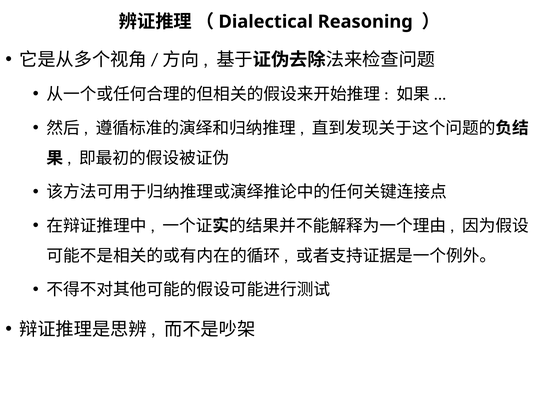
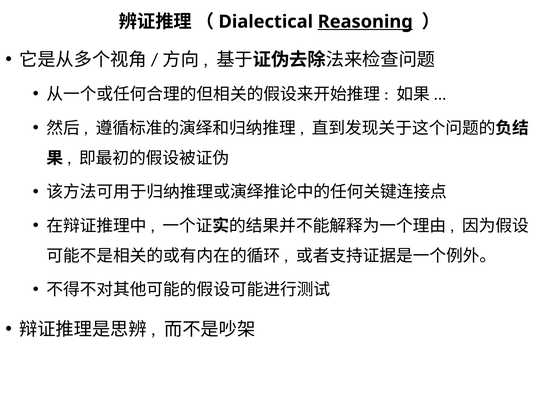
Reasoning underline: none -> present (365, 22)
